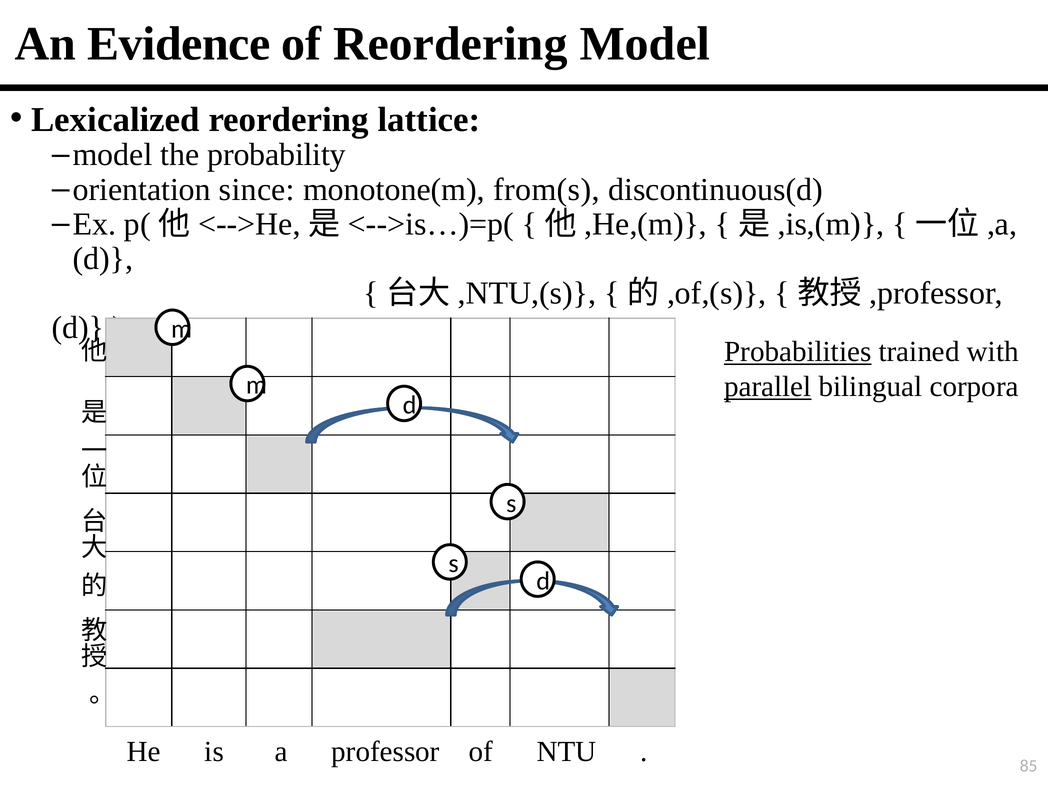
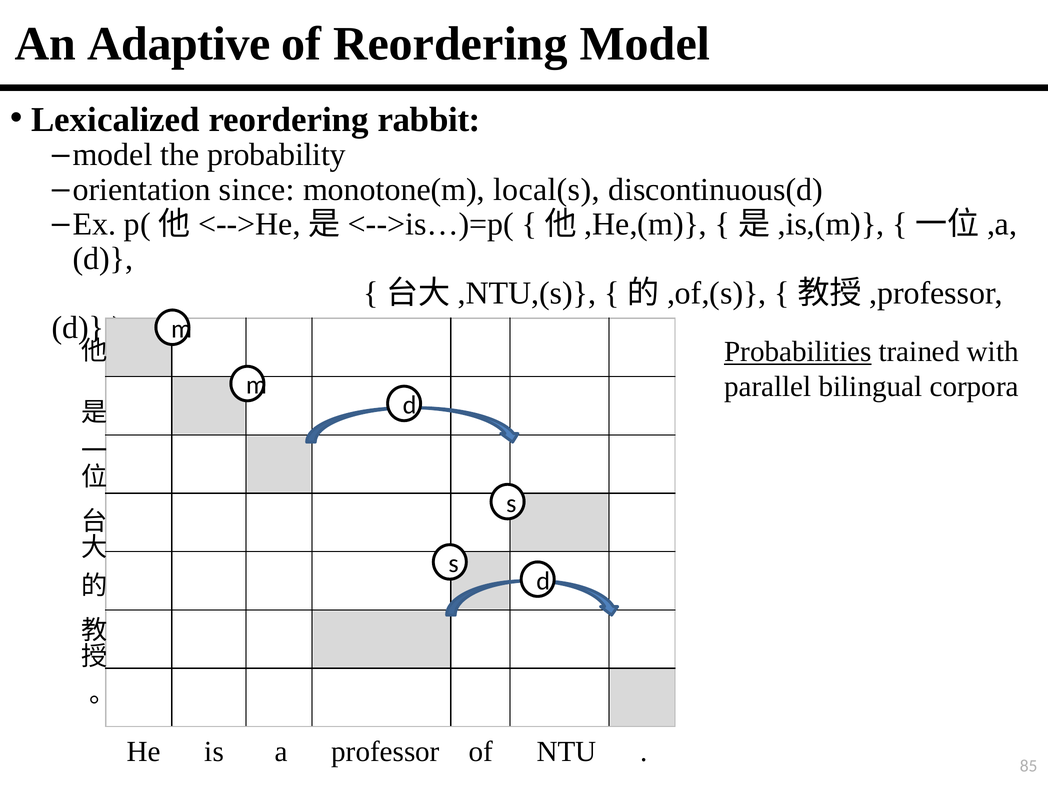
Evidence: Evidence -> Adaptive (179, 44)
lattice: lattice -> rabbit (429, 120)
from(s: from(s -> local(s (546, 189)
parallel underline: present -> none (768, 387)
